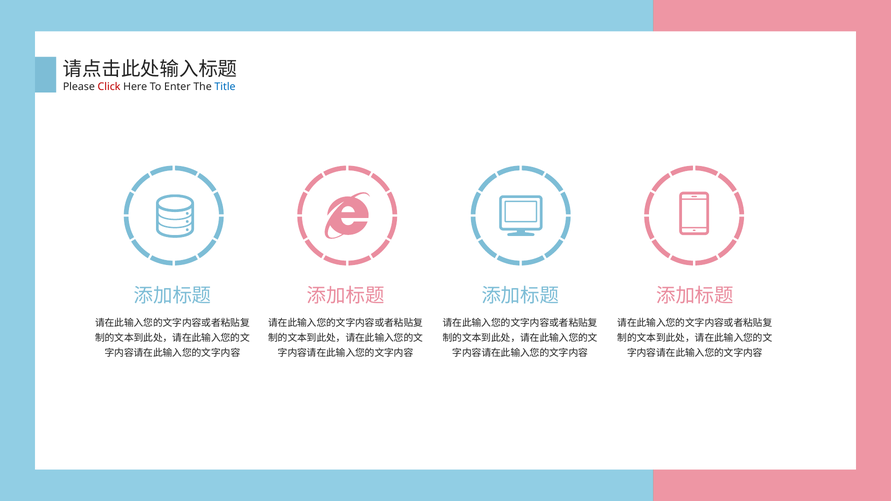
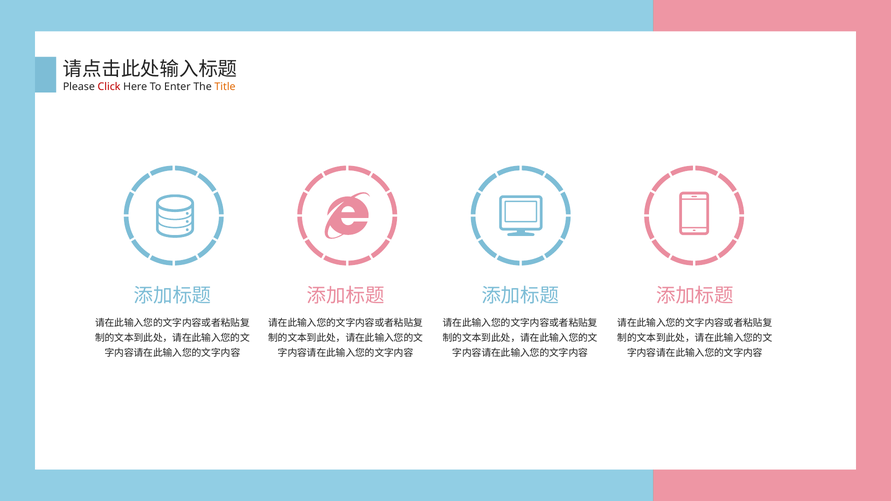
Title colour: blue -> orange (225, 87)
